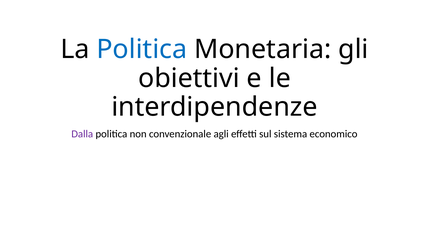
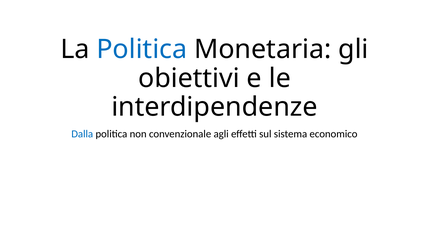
Dalla colour: purple -> blue (82, 134)
